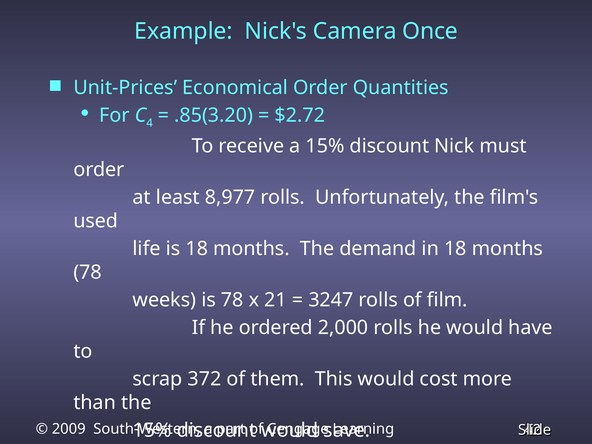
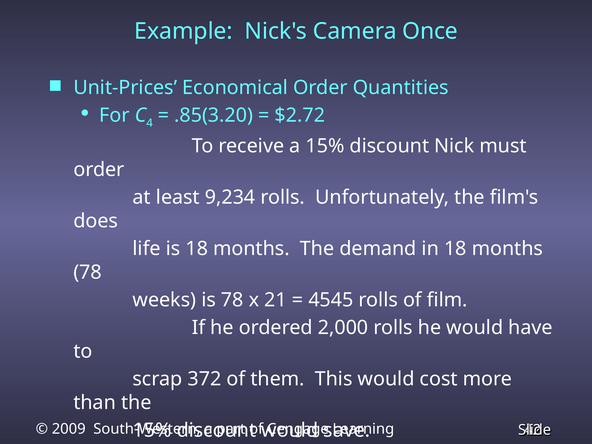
8,977: 8,977 -> 9,234 (230, 197)
used: used -> does (96, 221)
3247: 3247 -> 4545 (331, 300)
